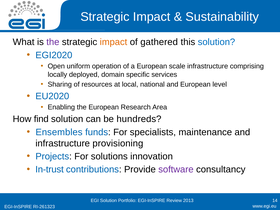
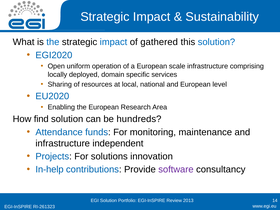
the colour: purple -> blue (53, 42)
impact colour: orange -> blue (114, 42)
Ensembles: Ensembles -> Attendance (59, 132)
specialists: specialists -> monitoring (153, 132)
provisioning: provisioning -> independent (118, 143)
In-trust: In-trust -> In-help (50, 169)
